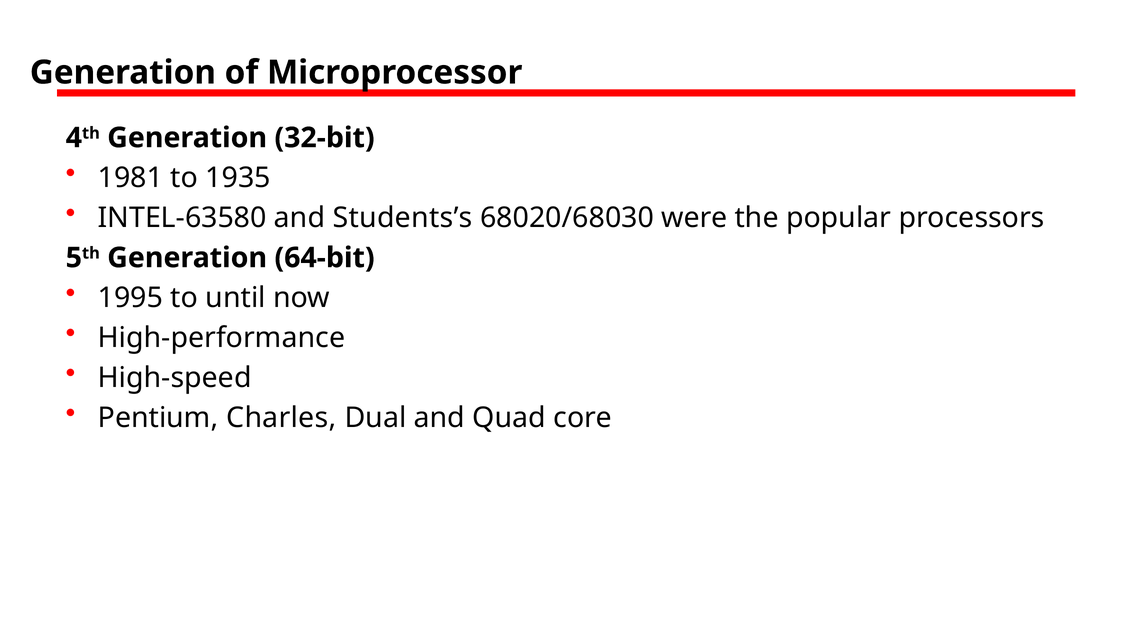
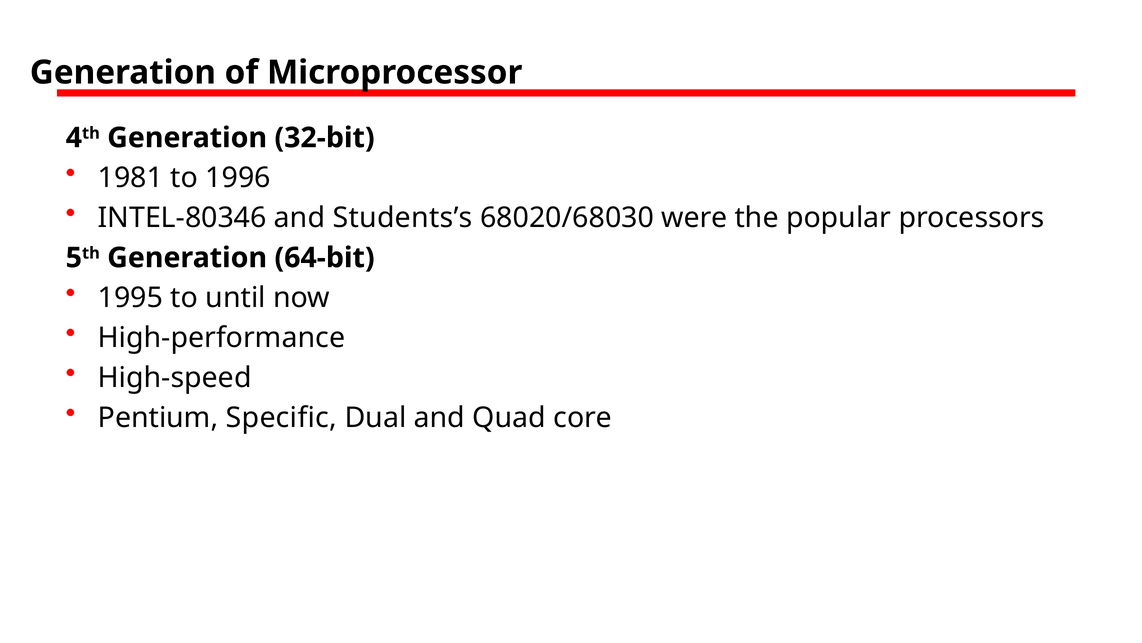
1935: 1935 -> 1996 (238, 178)
INTEL-63580: INTEL-63580 -> INTEL-80346 (182, 218)
Charles: Charles -> Specific (281, 417)
